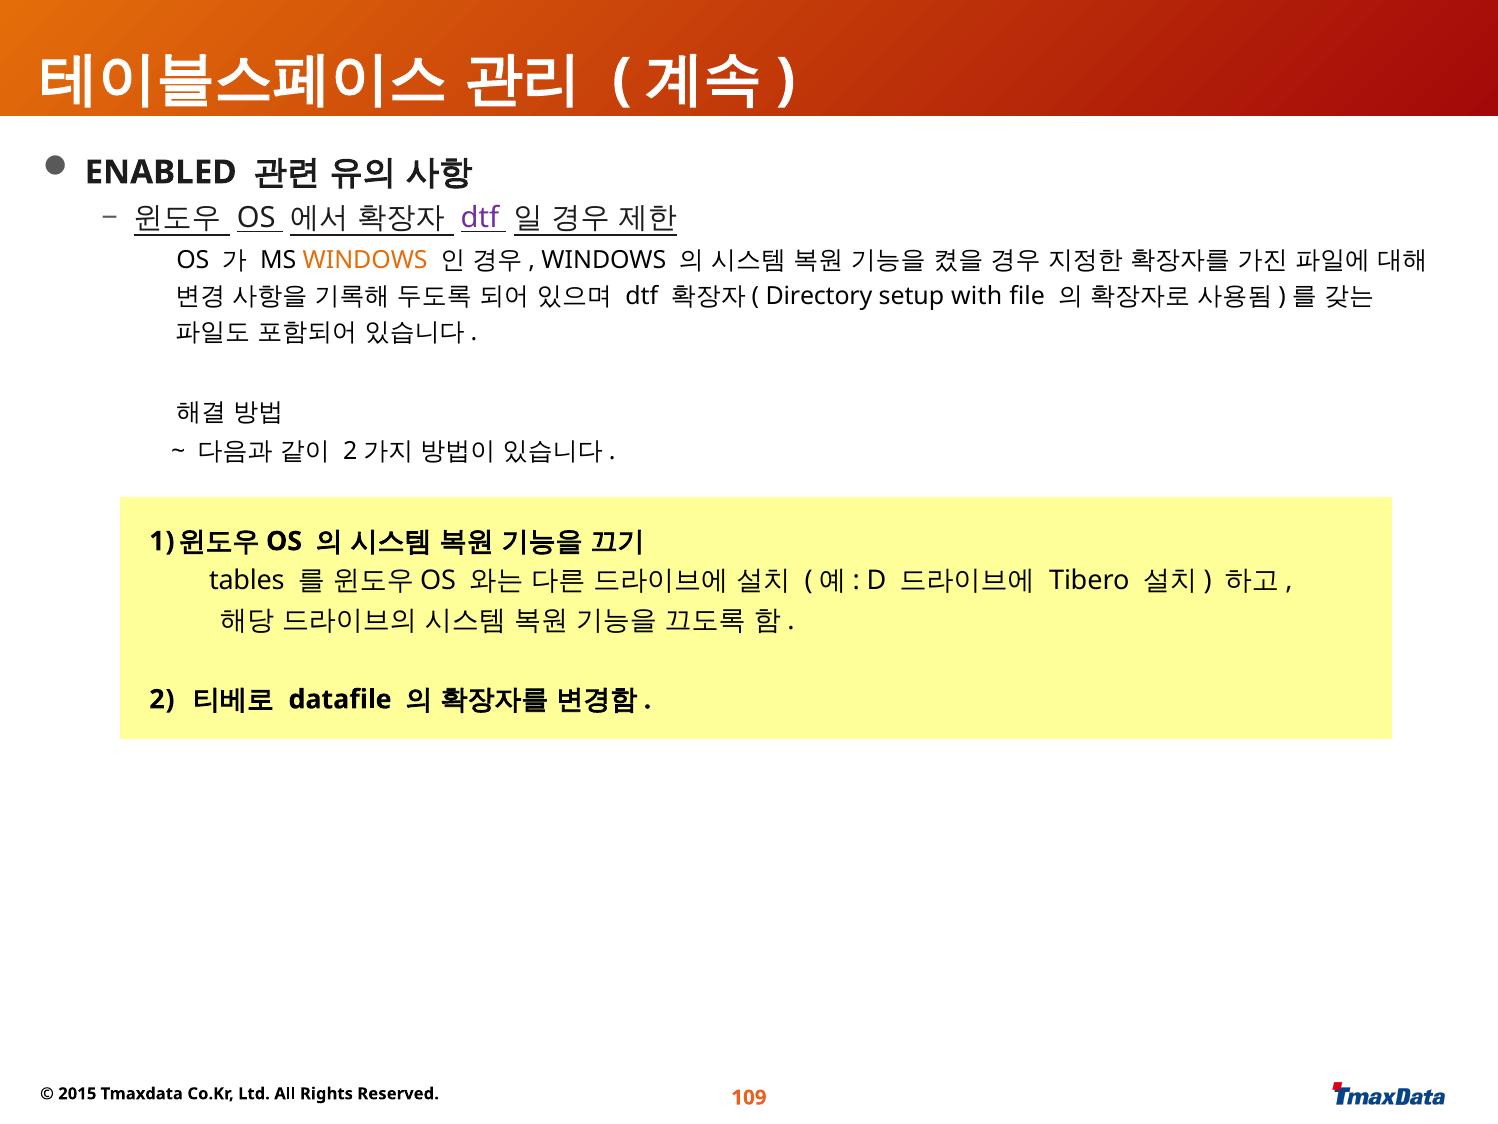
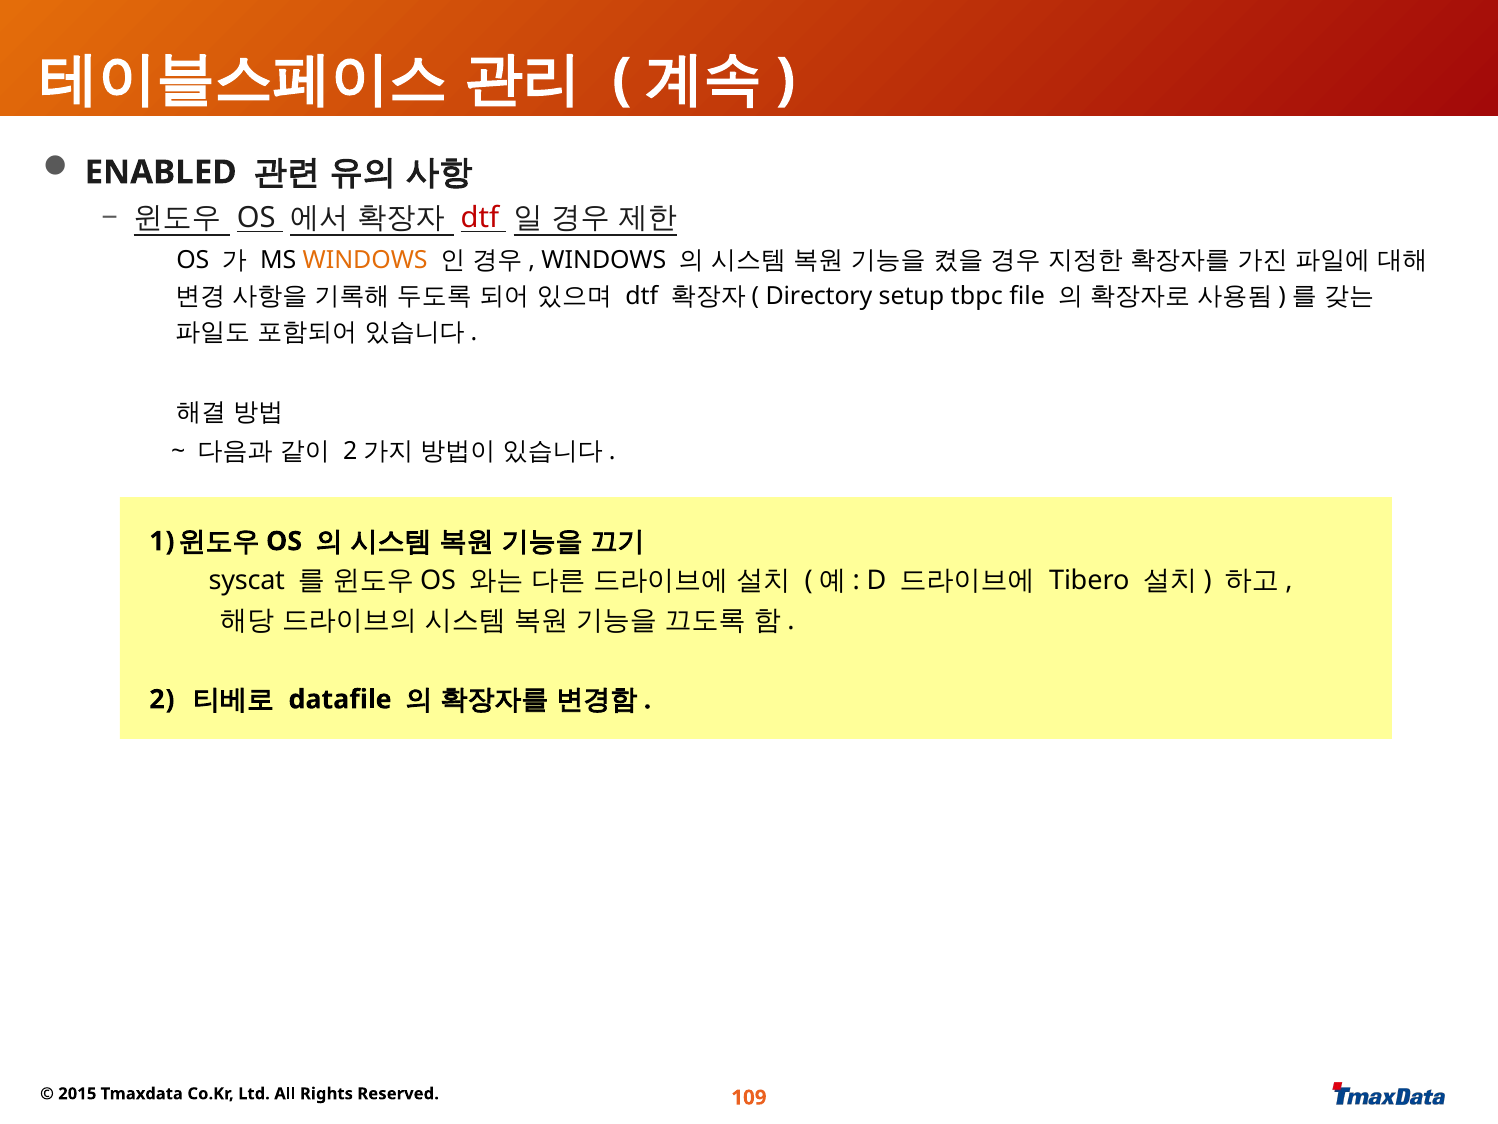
dtf colour: purple -> red (480, 218)
with: with -> tbpc (977, 296)
tables: tables -> syscat (247, 581)
